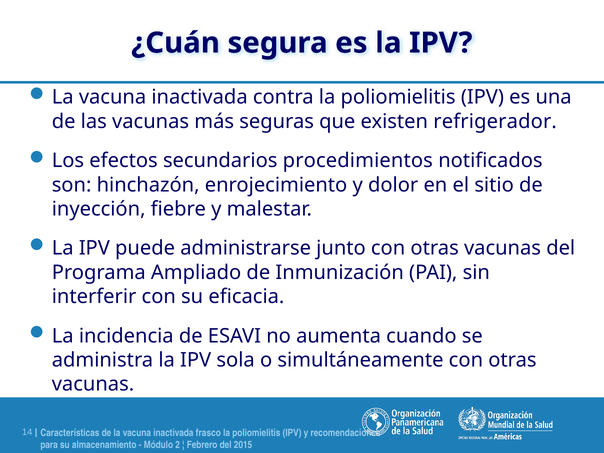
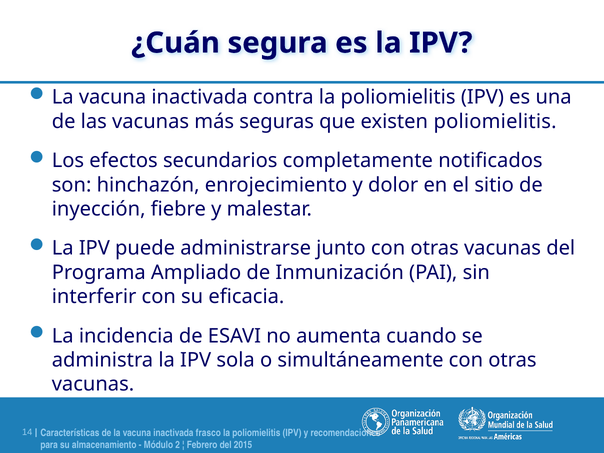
existen refrigerador: refrigerador -> poliomielitis (495, 121)
procedimientos: procedimientos -> completamente (358, 161)
